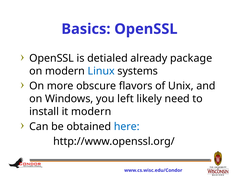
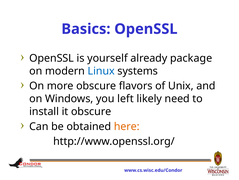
detialed: detialed -> yourself (107, 58)
it modern: modern -> obscure (91, 111)
here colour: blue -> orange (127, 126)
